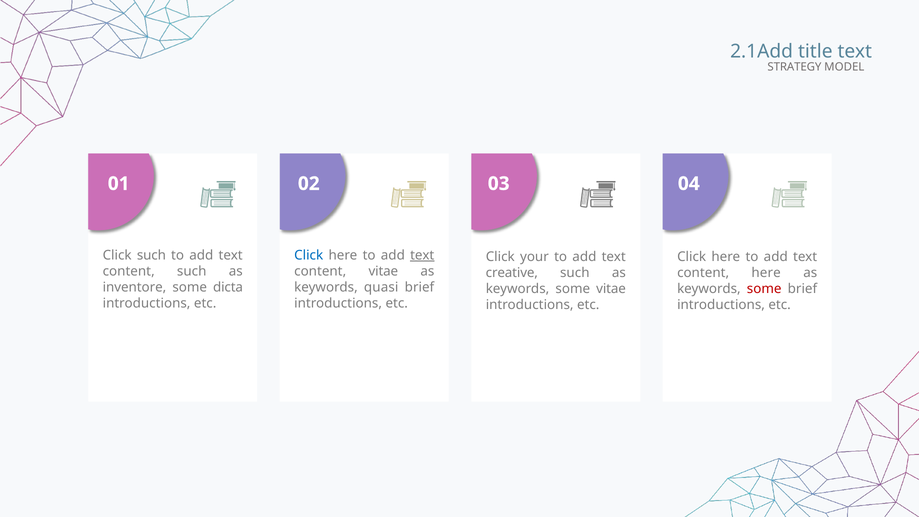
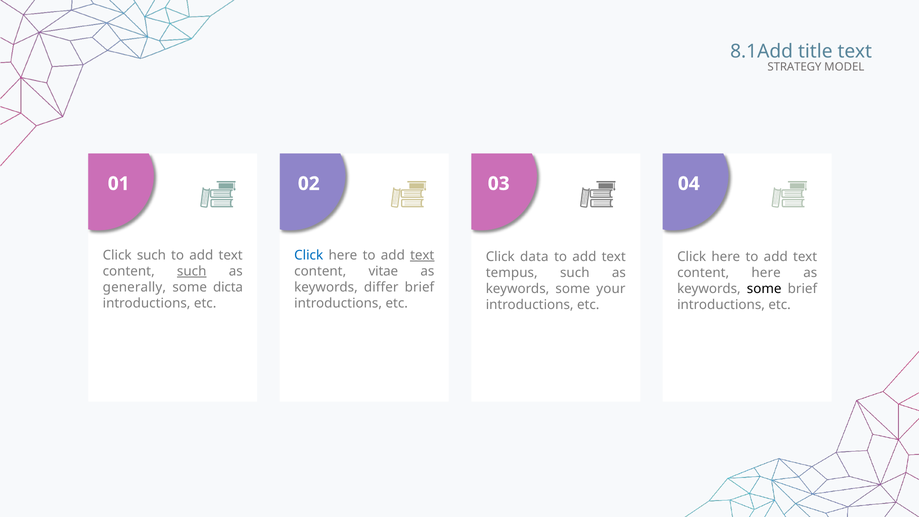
2.1Add: 2.1Add -> 8.1Add (762, 52)
your: your -> data (534, 257)
such underline: none -> present (192, 271)
creative: creative -> tempus (512, 273)
inventore: inventore -> generally (134, 287)
quasi: quasi -> differ (381, 287)
some vitae: vitae -> your (611, 289)
some colour: red -> black (764, 289)
